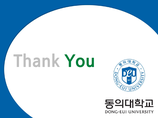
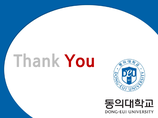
You colour: green -> red (80, 62)
